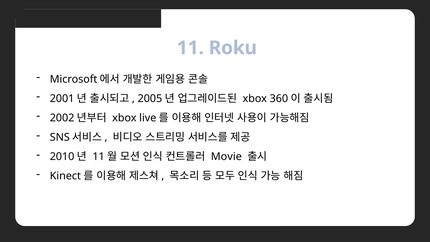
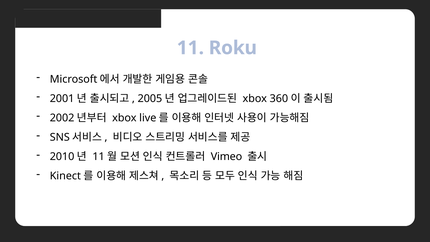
Movie: Movie -> Vimeo (226, 157)
